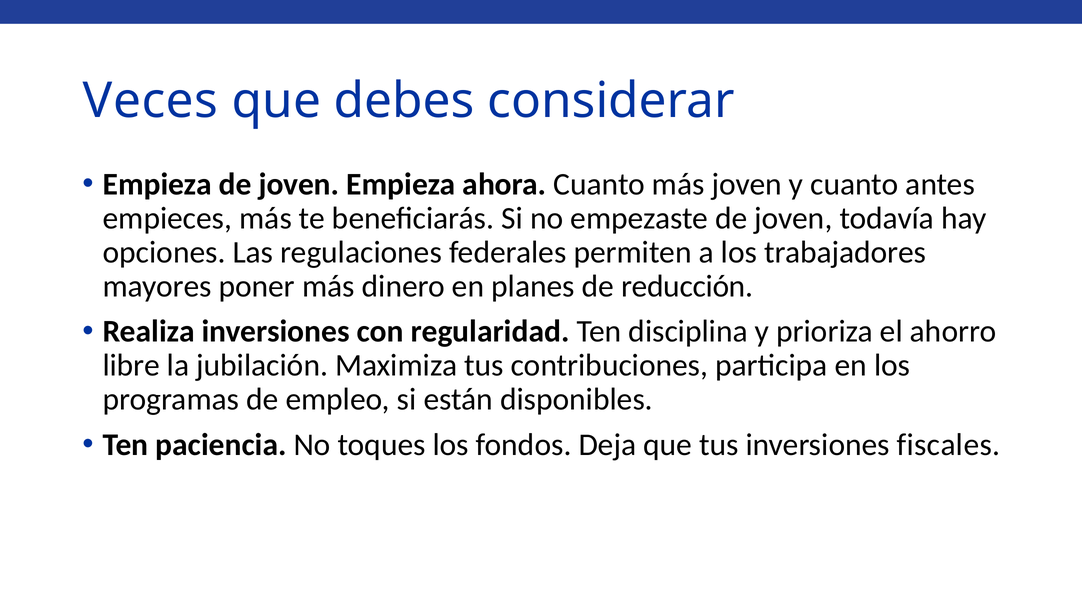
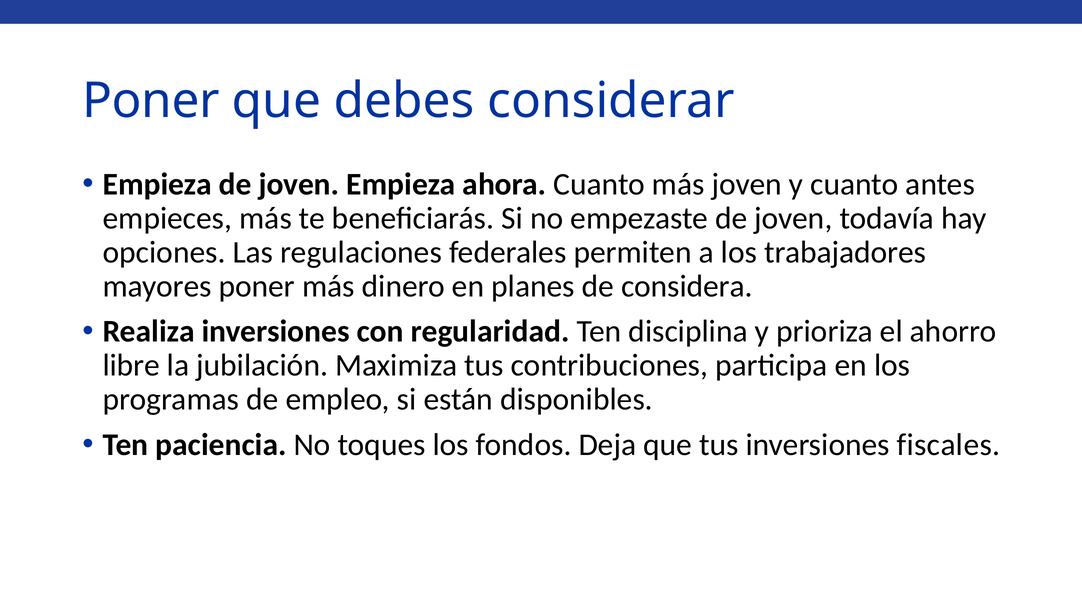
Veces: Veces -> Poner (151, 101)
reducción: reducción -> considera (687, 286)
